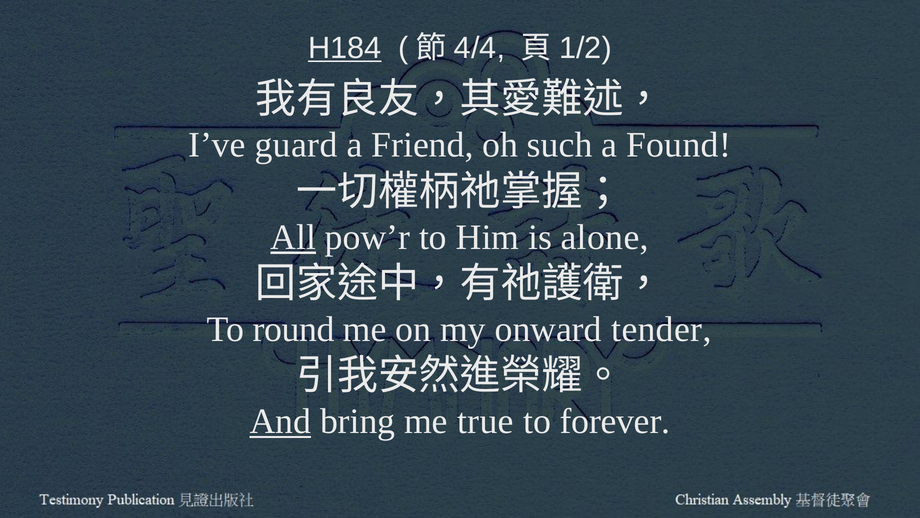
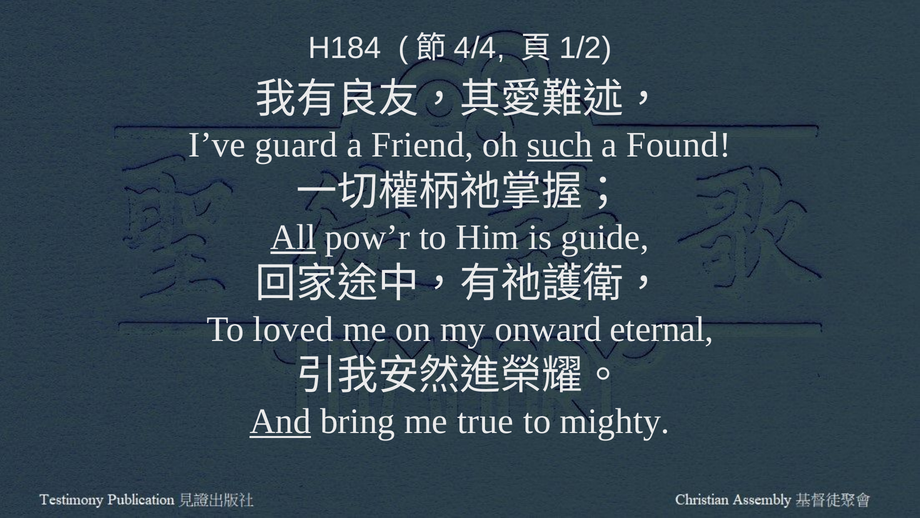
H184 underline: present -> none (345, 48)
such underline: none -> present (560, 145)
alone: alone -> guide (605, 237)
round: round -> loved (293, 329)
tender: tender -> eternal (662, 329)
forever: forever -> mighty (615, 421)
